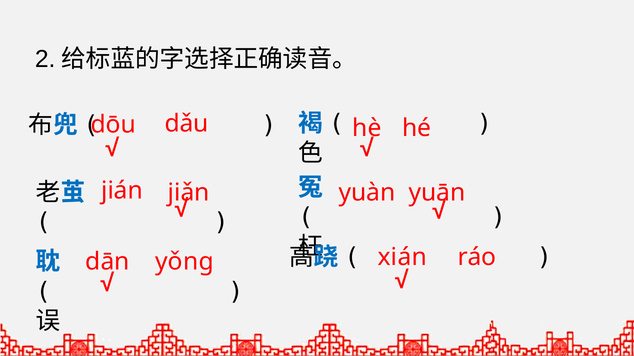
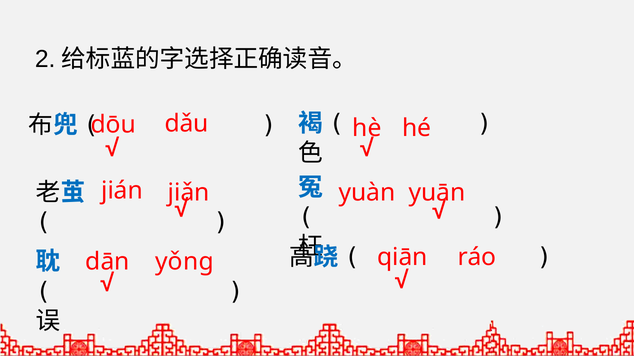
xián: xián -> qiān (402, 257)
